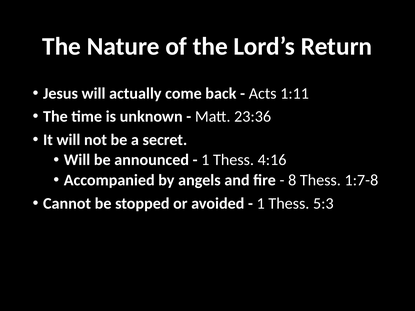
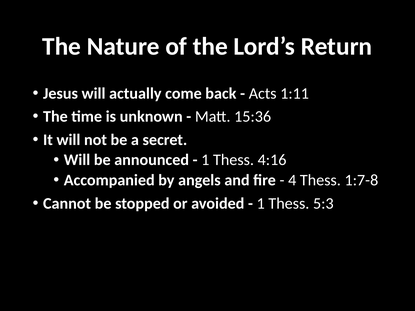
23:36: 23:36 -> 15:36 (253, 117)
8: 8 -> 4 (292, 180)
